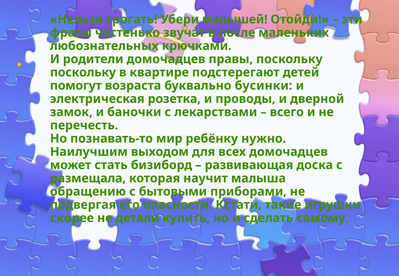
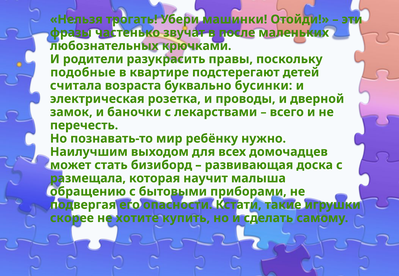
малышей: малышей -> машинки (235, 19)
родители домочадцев: домочадцев -> разукрасить (166, 59)
поскольку: поскольку -> подобные (83, 72)
помогут: помогут -> считала (76, 86)
детали: детали -> хотите (137, 218)
